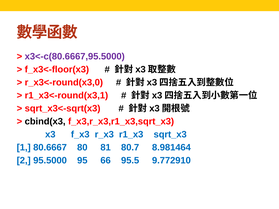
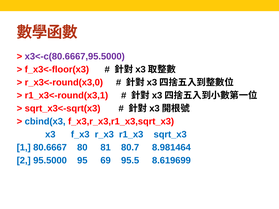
cbind(x3 colour: black -> blue (45, 122)
66: 66 -> 69 (106, 161)
9.772910: 9.772910 -> 8.619699 (171, 161)
